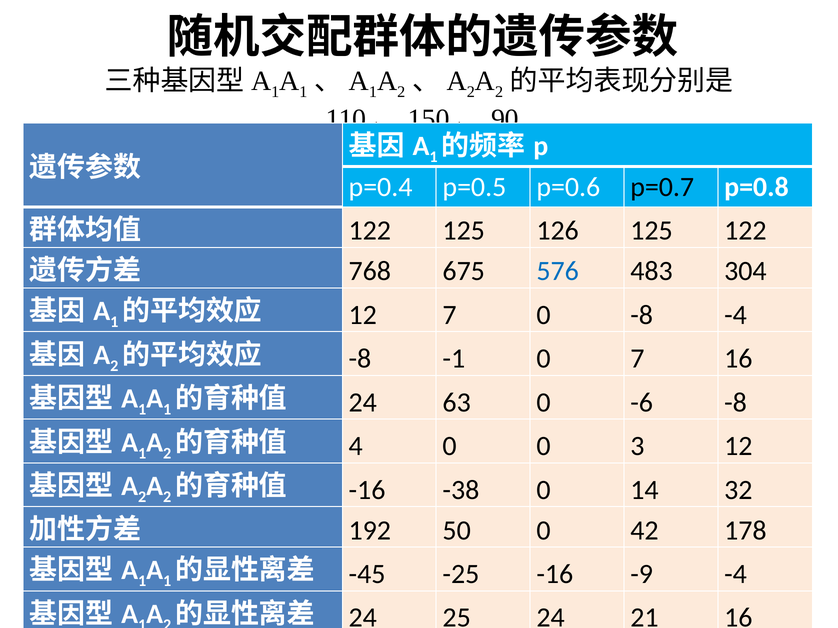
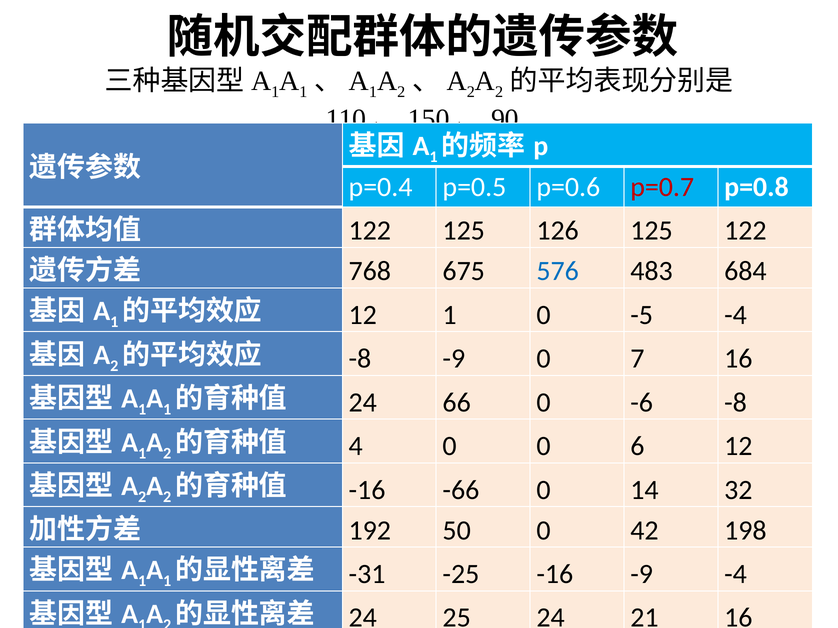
p=0.7 colour: black -> red (662, 187)
304: 304 -> 684 (745, 271)
12 7: 7 -> 1 (450, 315)
0 -8: -8 -> -5 (642, 315)
-8 -1: -1 -> -9 (454, 359)
63: 63 -> 66 (457, 403)
3: 3 -> 6 (637, 446)
-38: -38 -> -66 (461, 490)
178: 178 -> 198 (745, 531)
-45: -45 -> -31 (367, 575)
